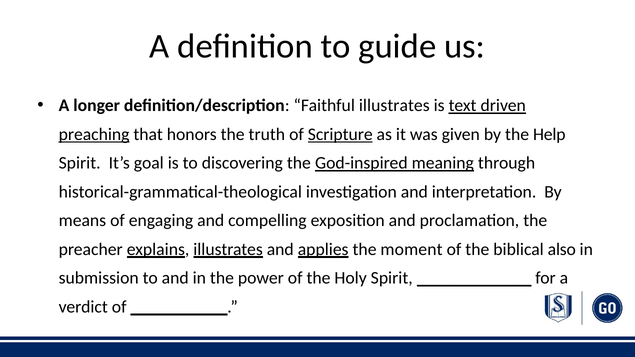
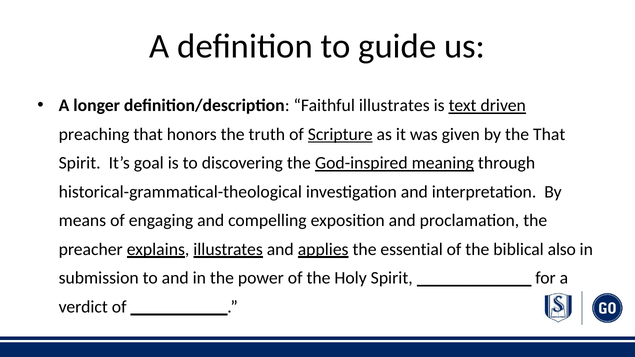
preaching underline: present -> none (94, 134)
the Help: Help -> That (549, 134)
moment: moment -> essential (412, 250)
